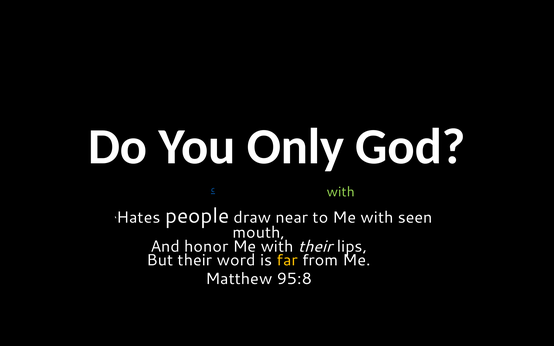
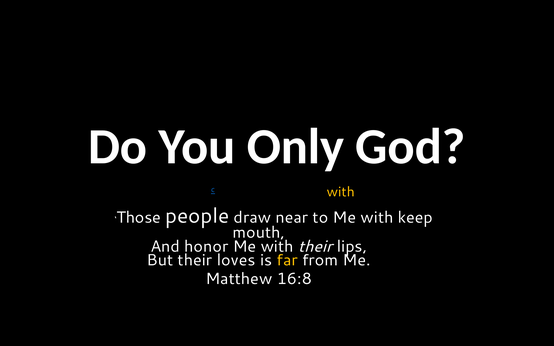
with colour: light green -> yellow (341, 192)
Hates: Hates -> Those (139, 218)
seen: seen -> keep (415, 218)
word: word -> loves (236, 260)
95:8: 95:8 -> 16:8 (294, 279)
